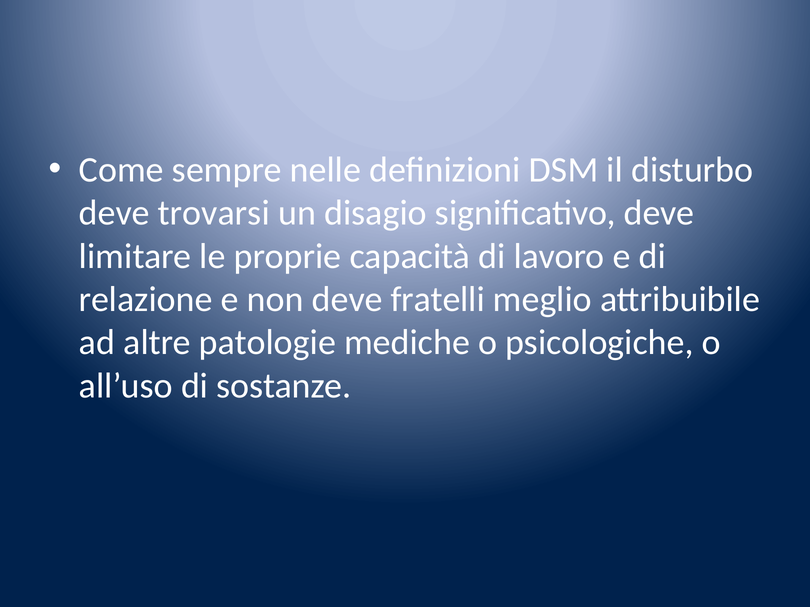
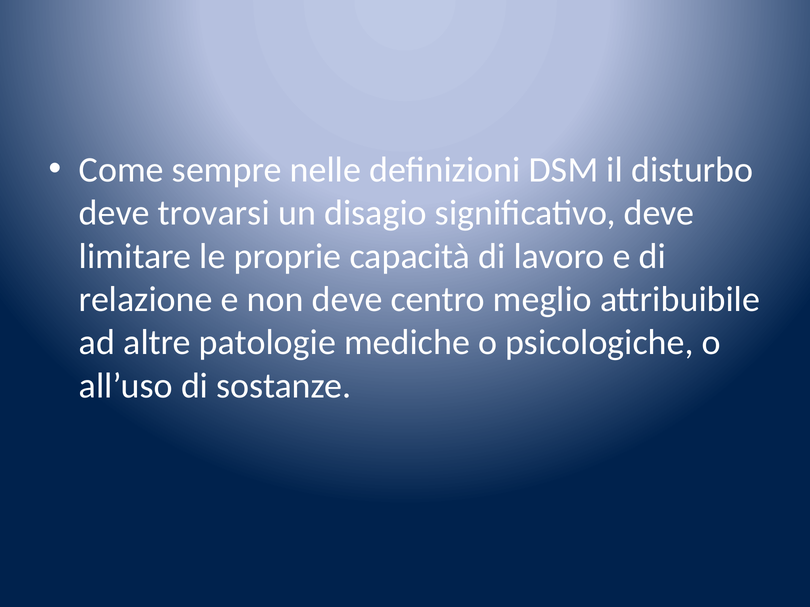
fratelli: fratelli -> centro (438, 300)
